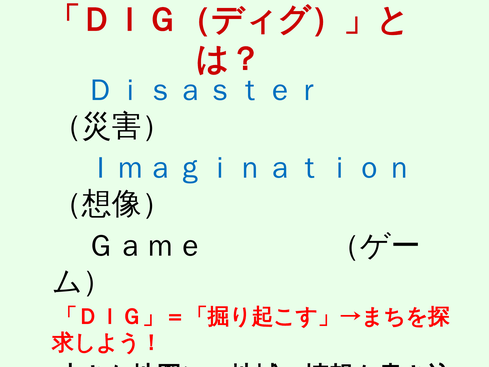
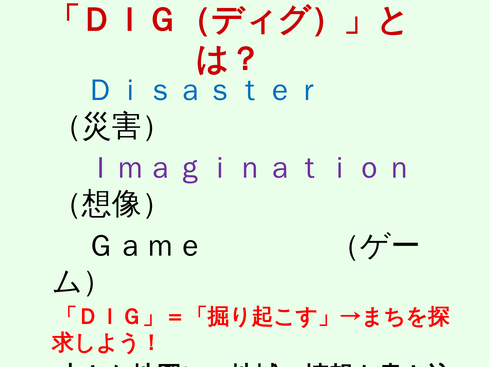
Ｉｍａｇｉｎａｔｉｏｎ colour: blue -> purple (250, 168)
